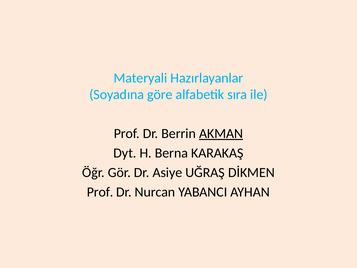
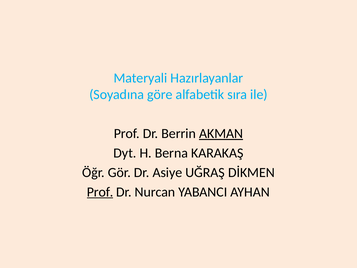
Prof underline: none -> present (100, 192)
